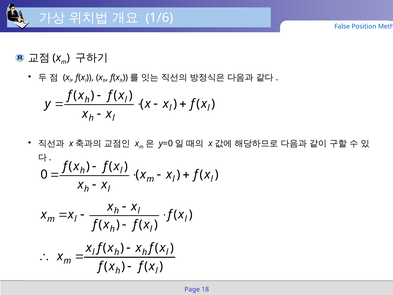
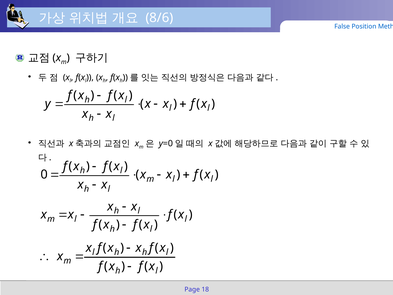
1/6: 1/6 -> 8/6 (159, 18)
